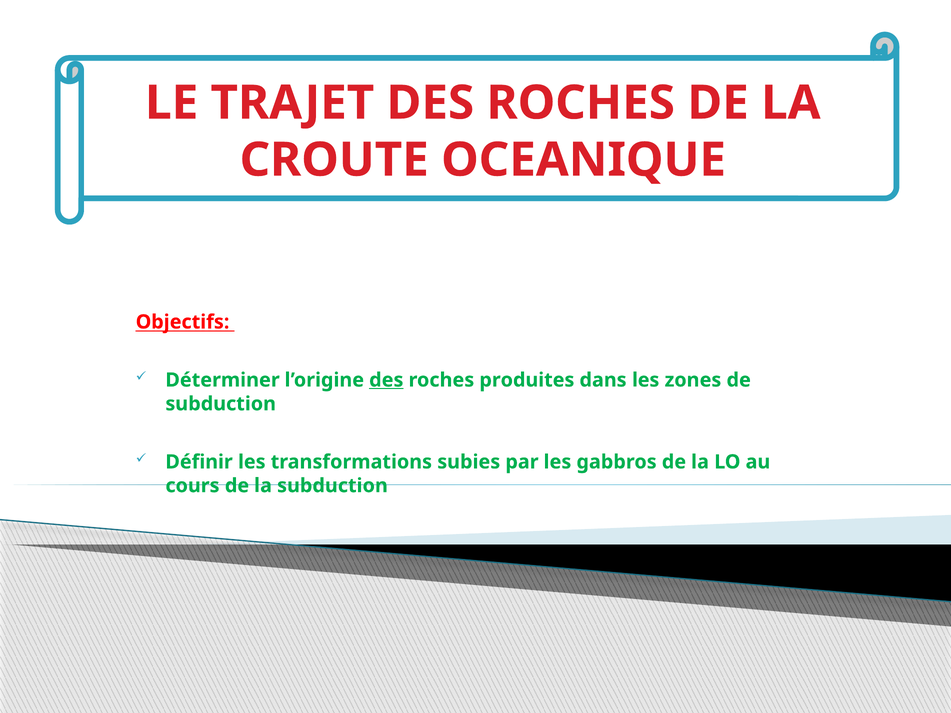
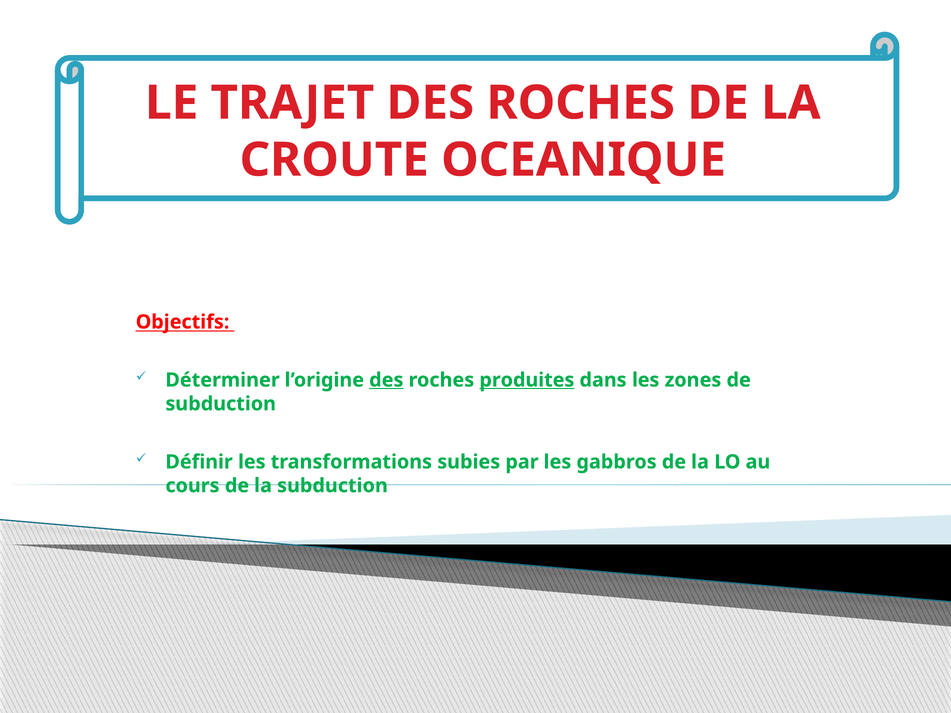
produites underline: none -> present (527, 380)
